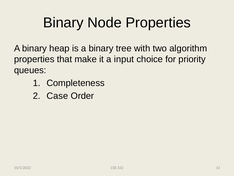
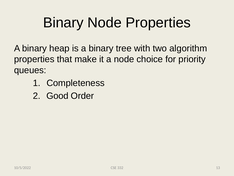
a input: input -> node (124, 59)
Case: Case -> Good (57, 96)
